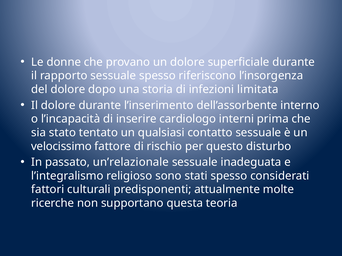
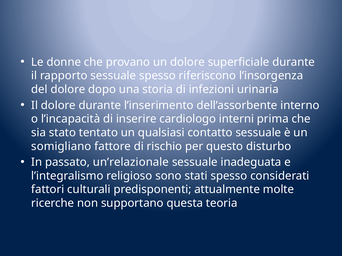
limitata: limitata -> urinaria (258, 90)
velocissimo: velocissimo -> somigliano (61, 147)
